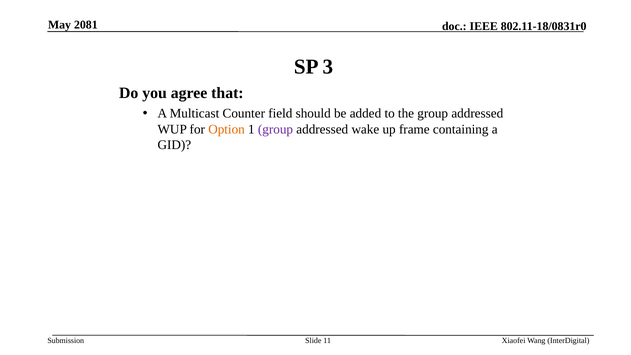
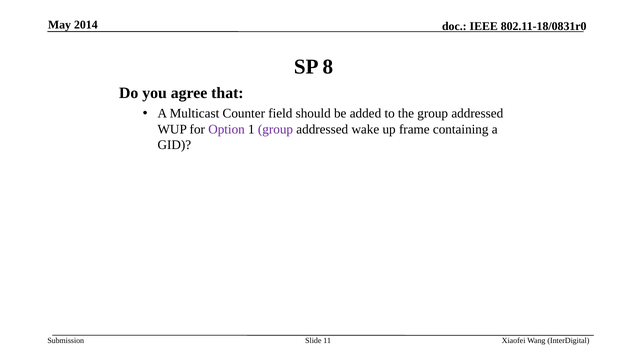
2081: 2081 -> 2014 (86, 25)
3: 3 -> 8 (328, 67)
Option colour: orange -> purple (227, 129)
